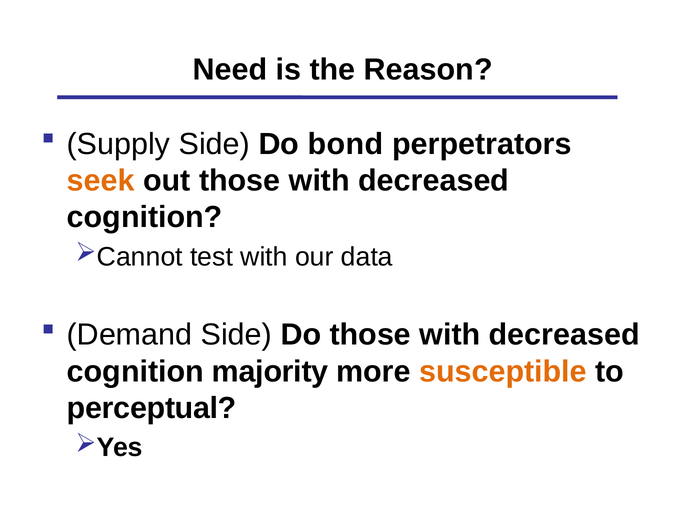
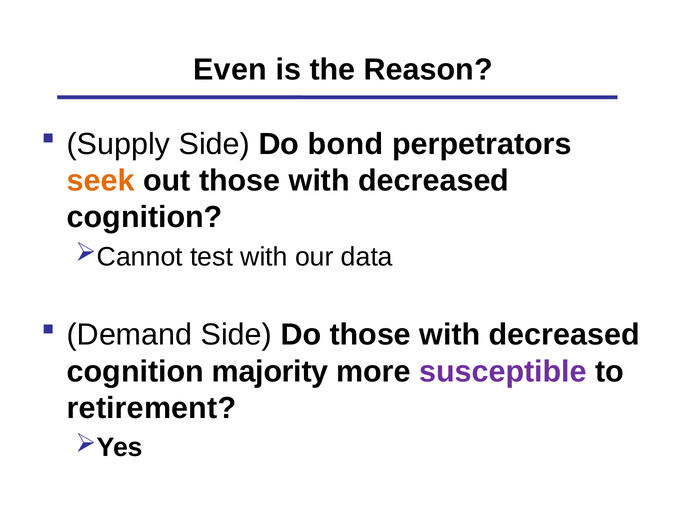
Need: Need -> Even (230, 70)
susceptible colour: orange -> purple (503, 371)
perceptual: perceptual -> retirement (152, 408)
